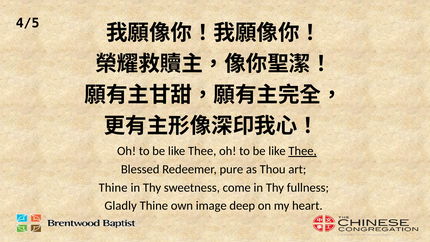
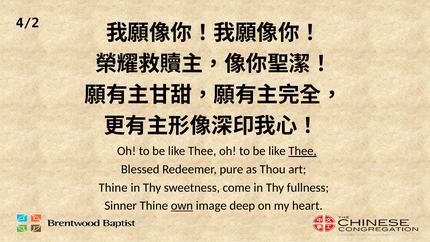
4/5: 4/5 -> 4/2 (28, 23)
Gladly: Gladly -> Sinner (121, 206)
own underline: none -> present (182, 206)
